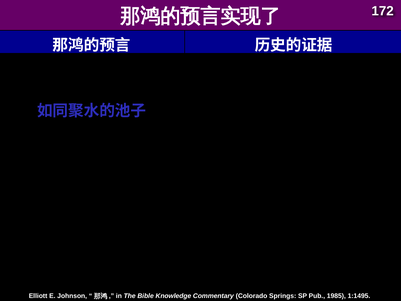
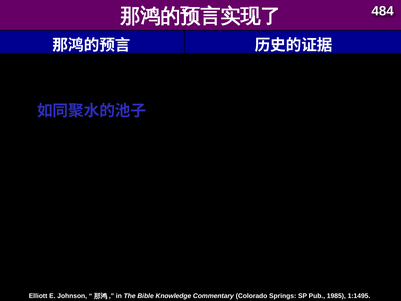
172: 172 -> 484 (383, 11)
